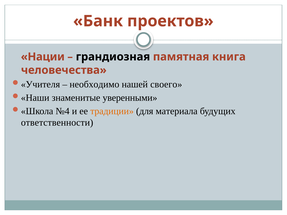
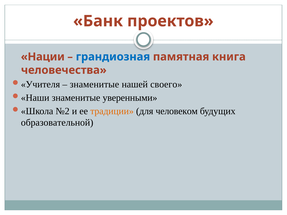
грандиозная colour: black -> blue (113, 57)
необходимо: необходимо -> знаменитые (94, 84)
№4: №4 -> №2 (63, 111)
материала: материала -> человеком (177, 111)
ответственности: ответственности -> образовательной (57, 123)
